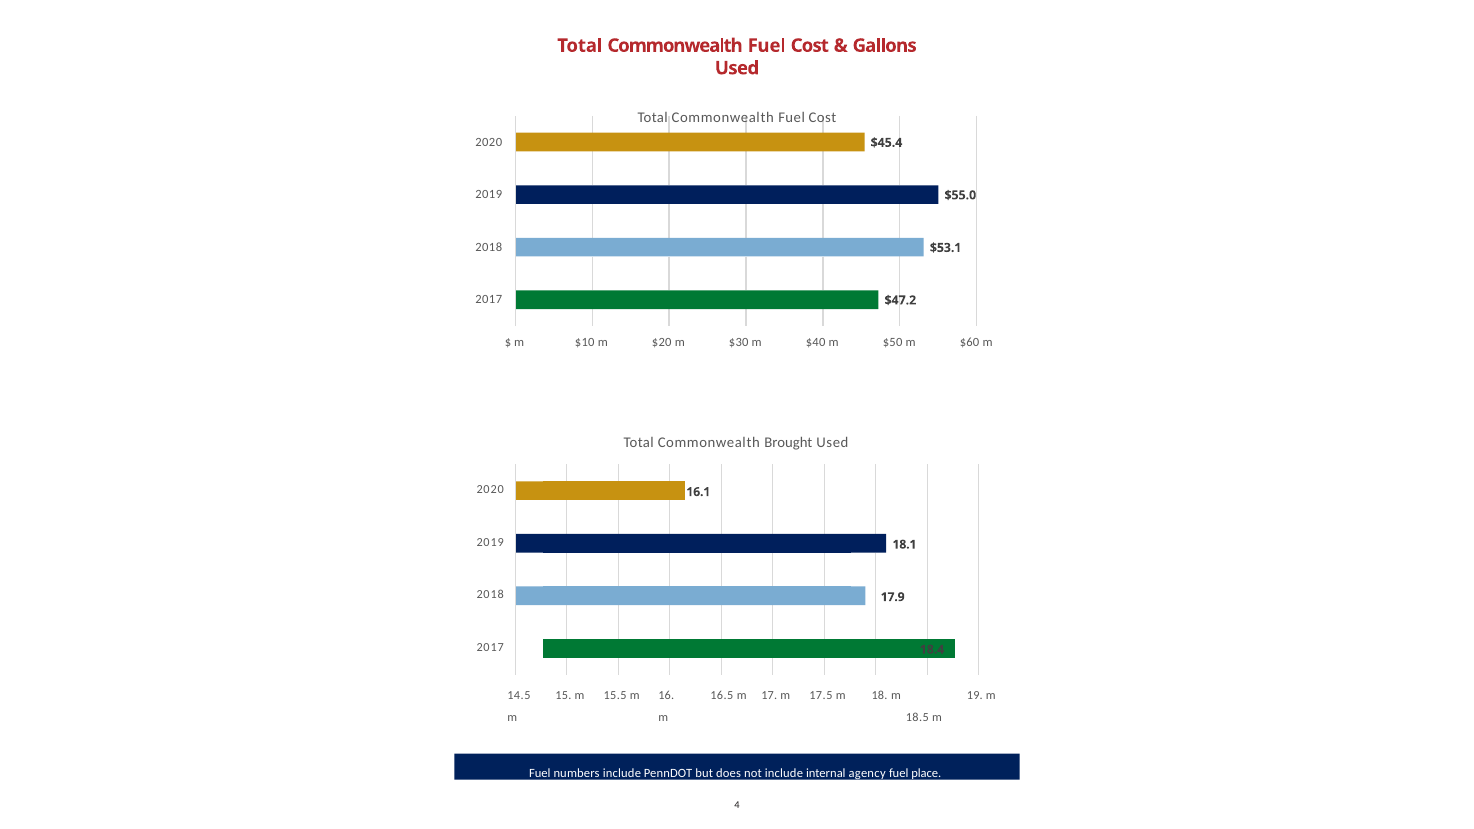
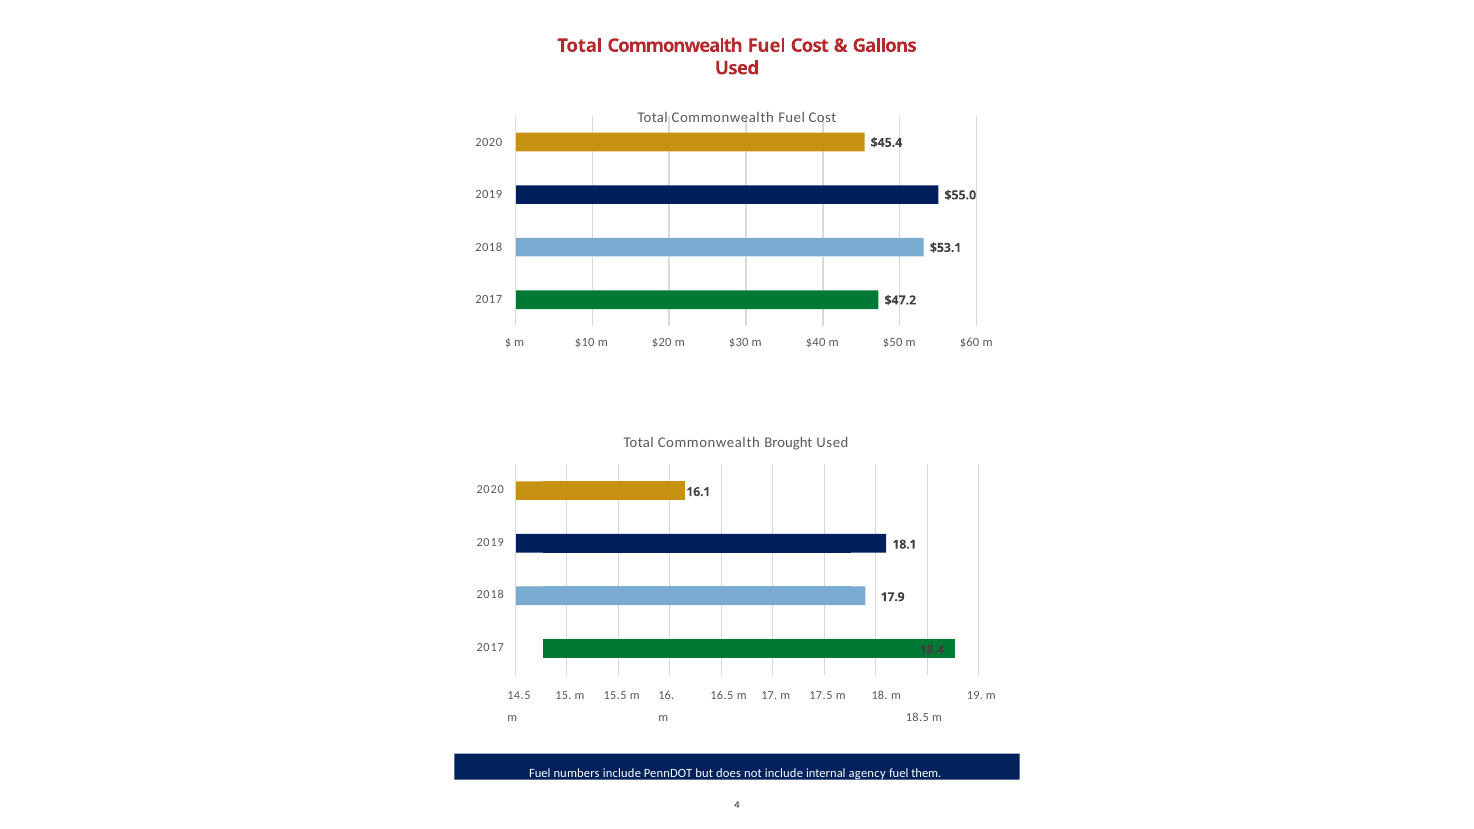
place: place -> them (926, 773)
